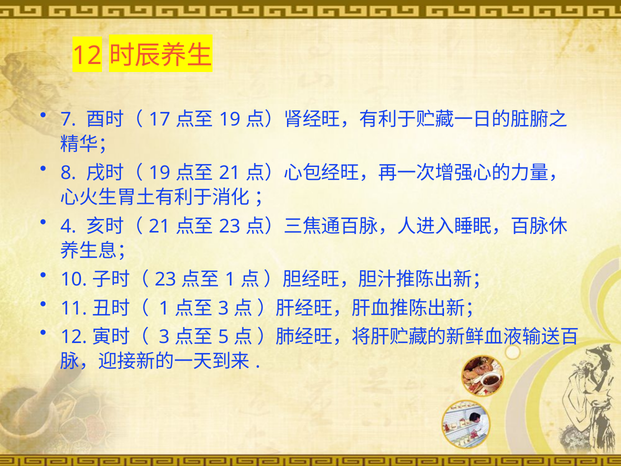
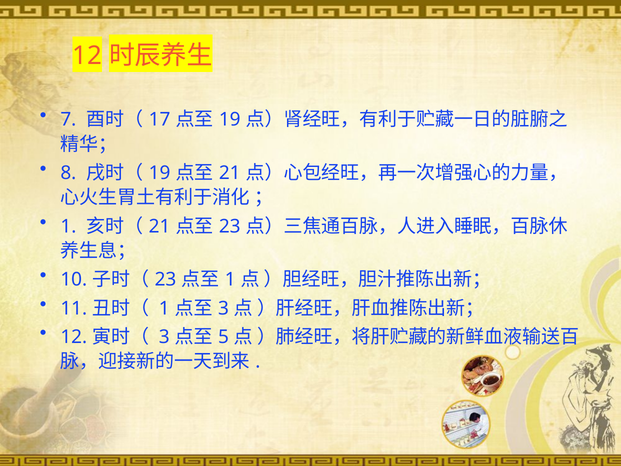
4: 4 -> 1 (68, 226)
